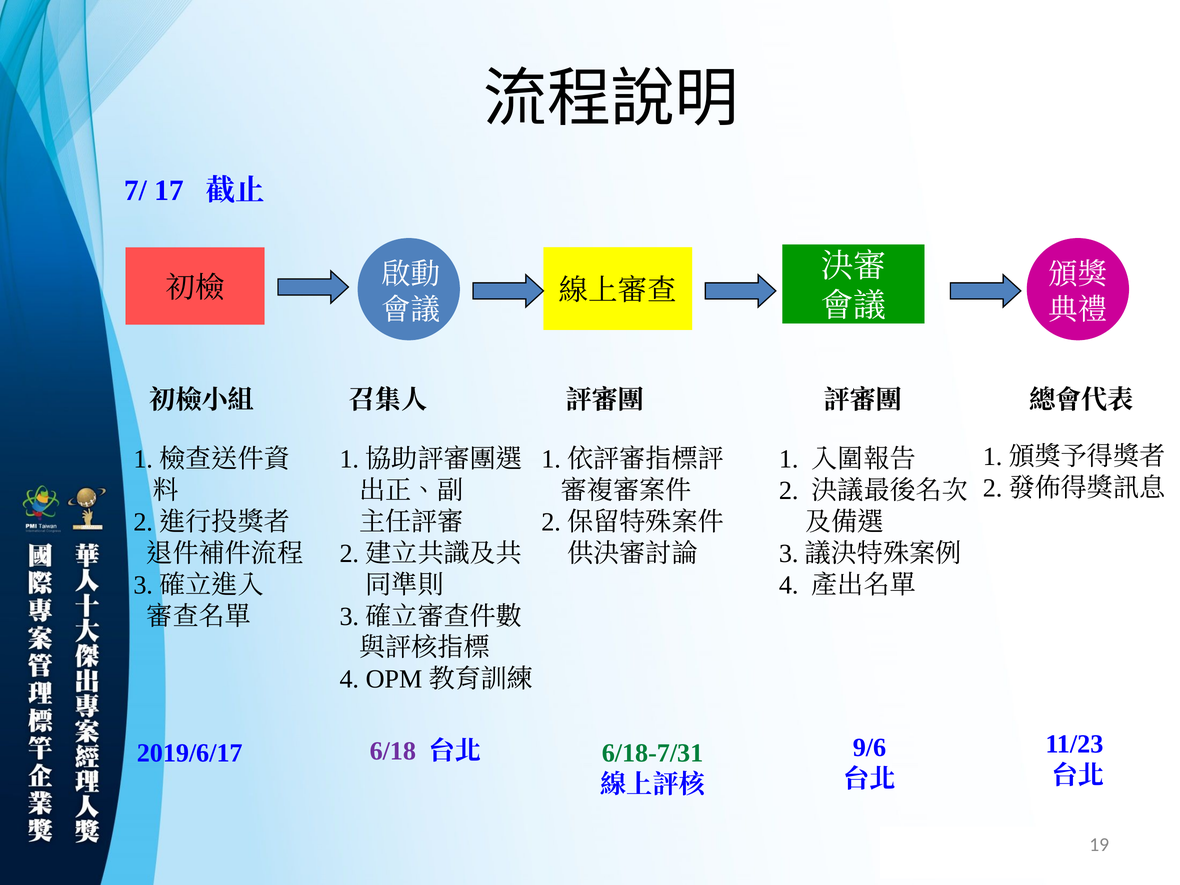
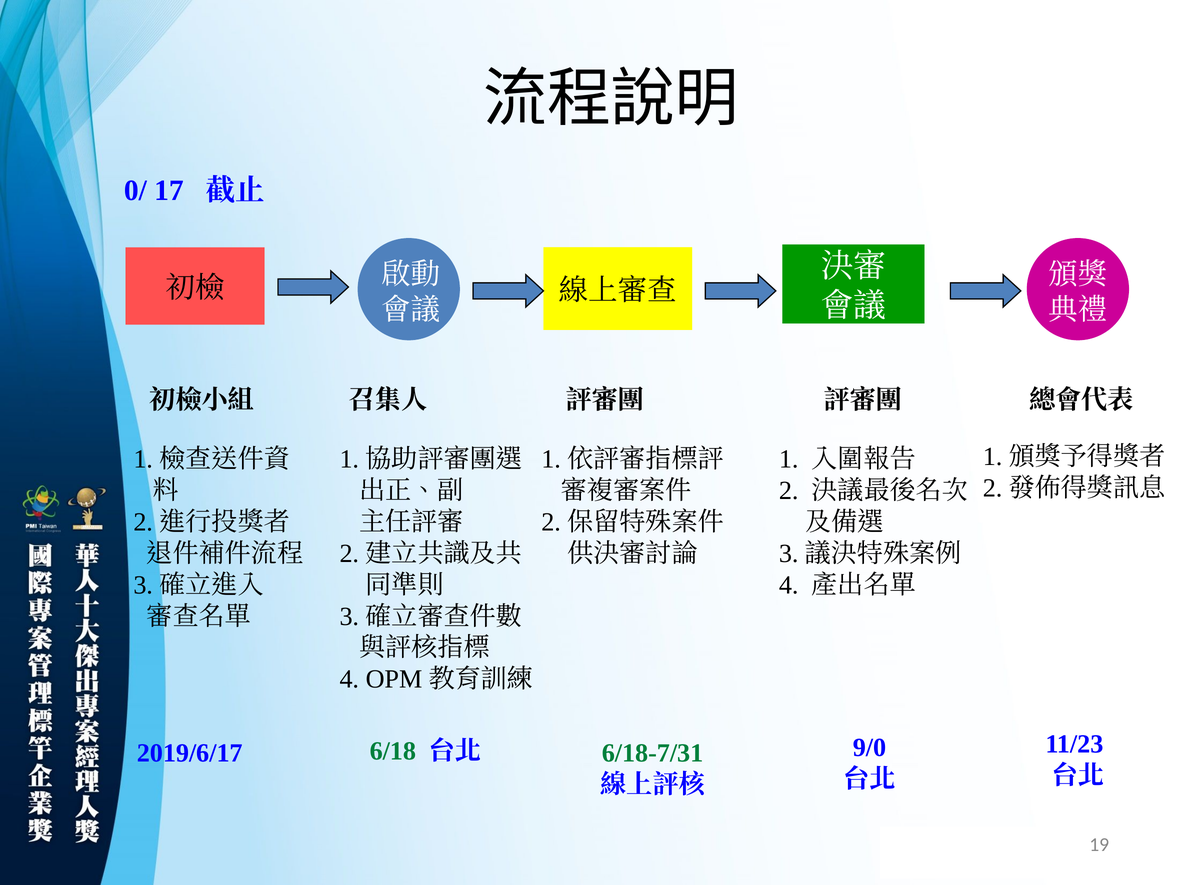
7/: 7/ -> 0/ (135, 191)
9/6: 9/6 -> 9/0 (869, 748)
6/18 colour: purple -> green (393, 751)
